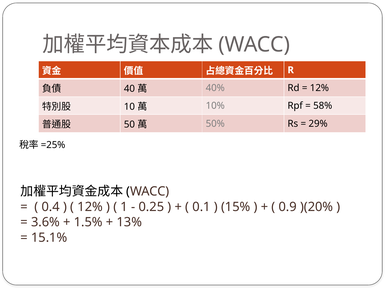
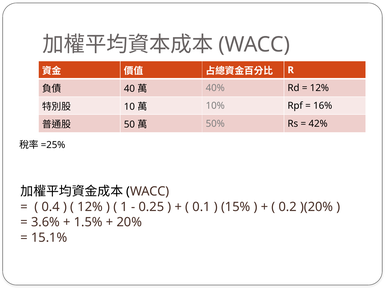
58%: 58% -> 16% (323, 106)
29%: 29% -> 42% (318, 123)
0.9: 0.9 -> 0.2 (288, 207)
13%: 13% -> 20% (129, 222)
